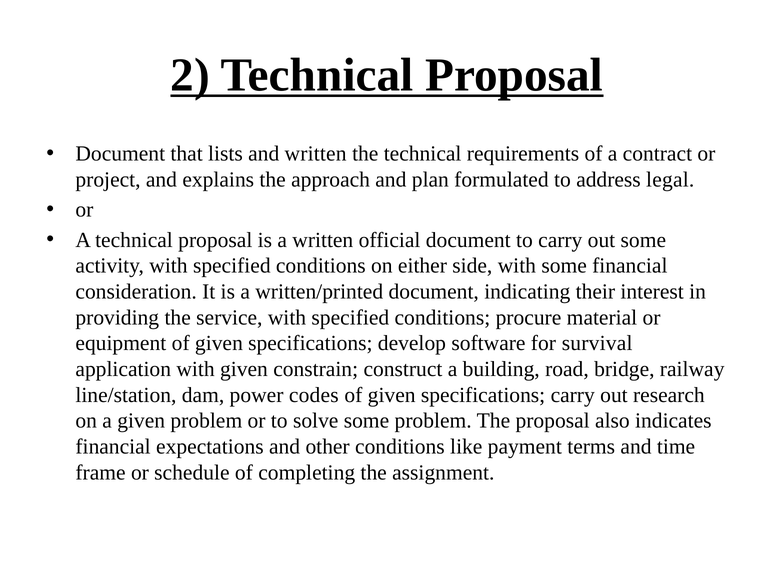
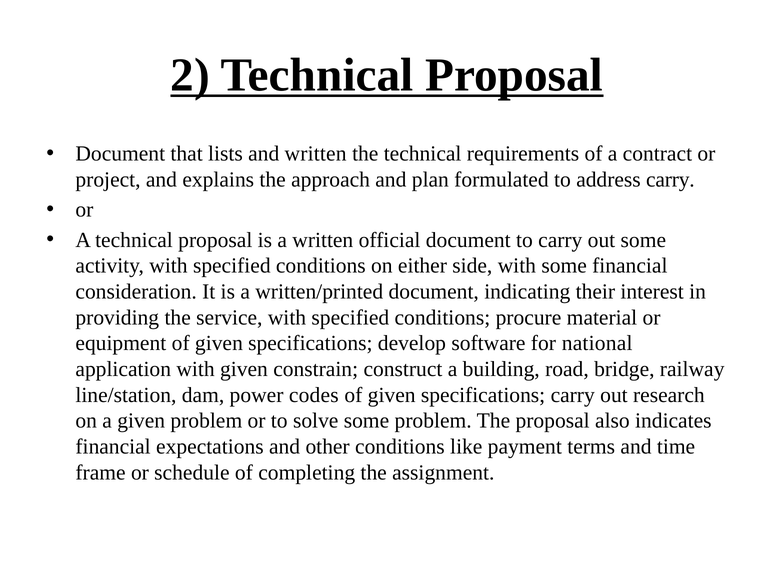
address legal: legal -> carry (670, 180)
survival: survival -> national (597, 343)
